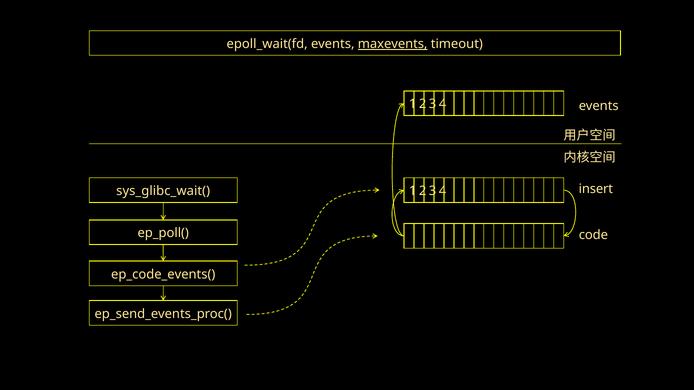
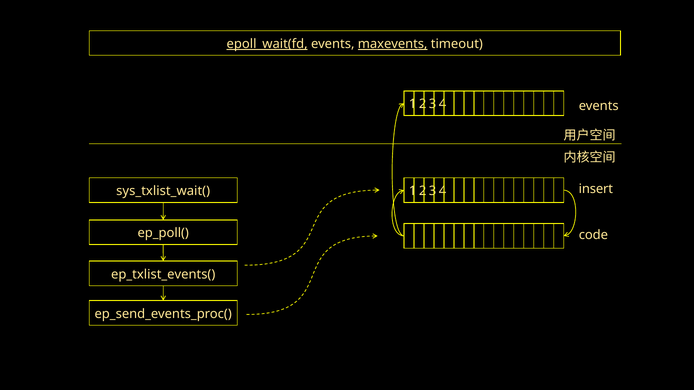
epoll_wait(fd underline: none -> present (267, 44)
sys_glibc_wait(: sys_glibc_wait( -> sys_txlist_wait( (163, 191)
ep_code_events(: ep_code_events( -> ep_txlist_events( (163, 274)
